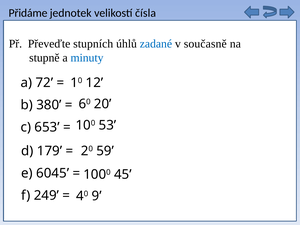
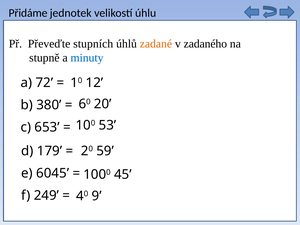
čísla: čísla -> úhlu (146, 13)
zadané colour: blue -> orange (156, 44)
současně: současně -> zadaného (205, 44)
